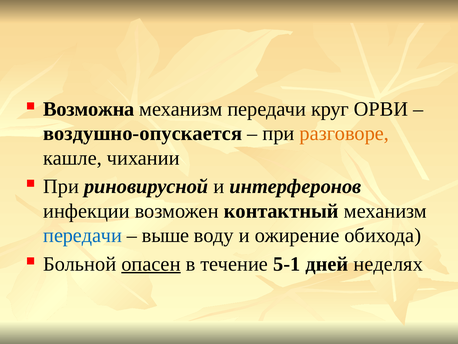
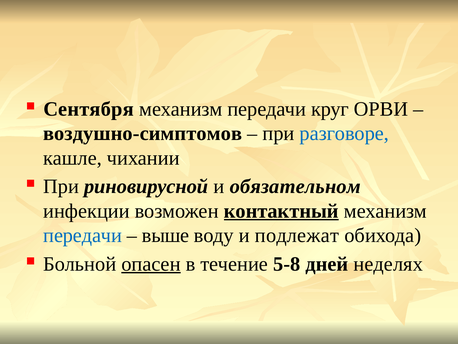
Возможна: Возможна -> Сентября (89, 109)
воздушно-опускается: воздушно-опускается -> воздушно-симптомов (143, 133)
разговоре colour: orange -> blue (344, 133)
интерферонов: интерферонов -> обязательном (295, 186)
контактный underline: none -> present (281, 211)
ожирение: ожирение -> подлежат (297, 235)
5-1: 5-1 -> 5-8 (287, 264)
